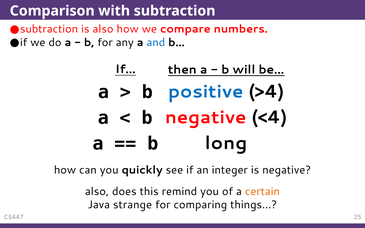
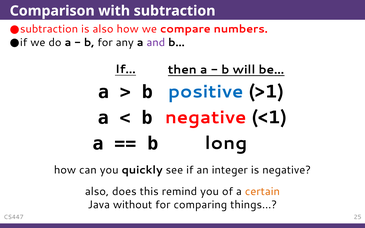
and colour: blue -> purple (156, 42)
>4: >4 -> >1 (266, 92)
<4: <4 -> <1 (269, 117)
strange: strange -> without (133, 205)
